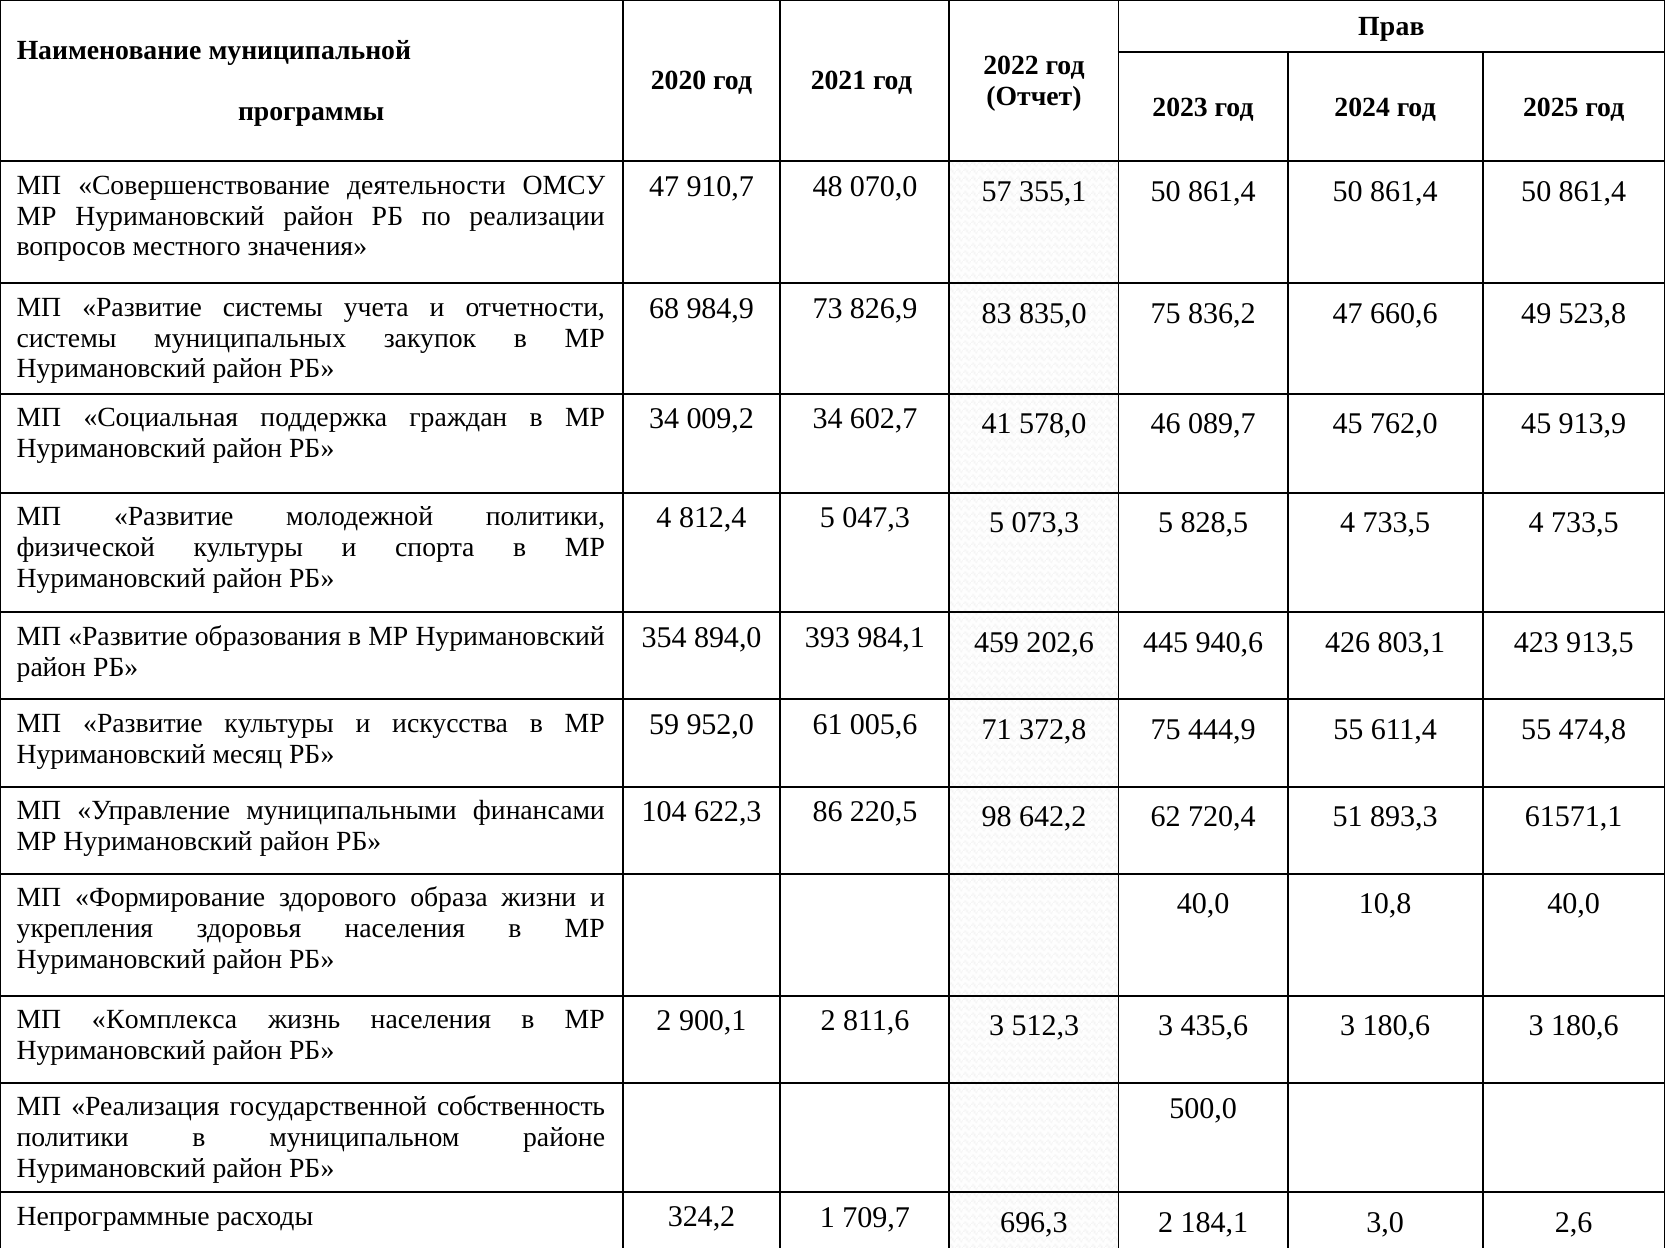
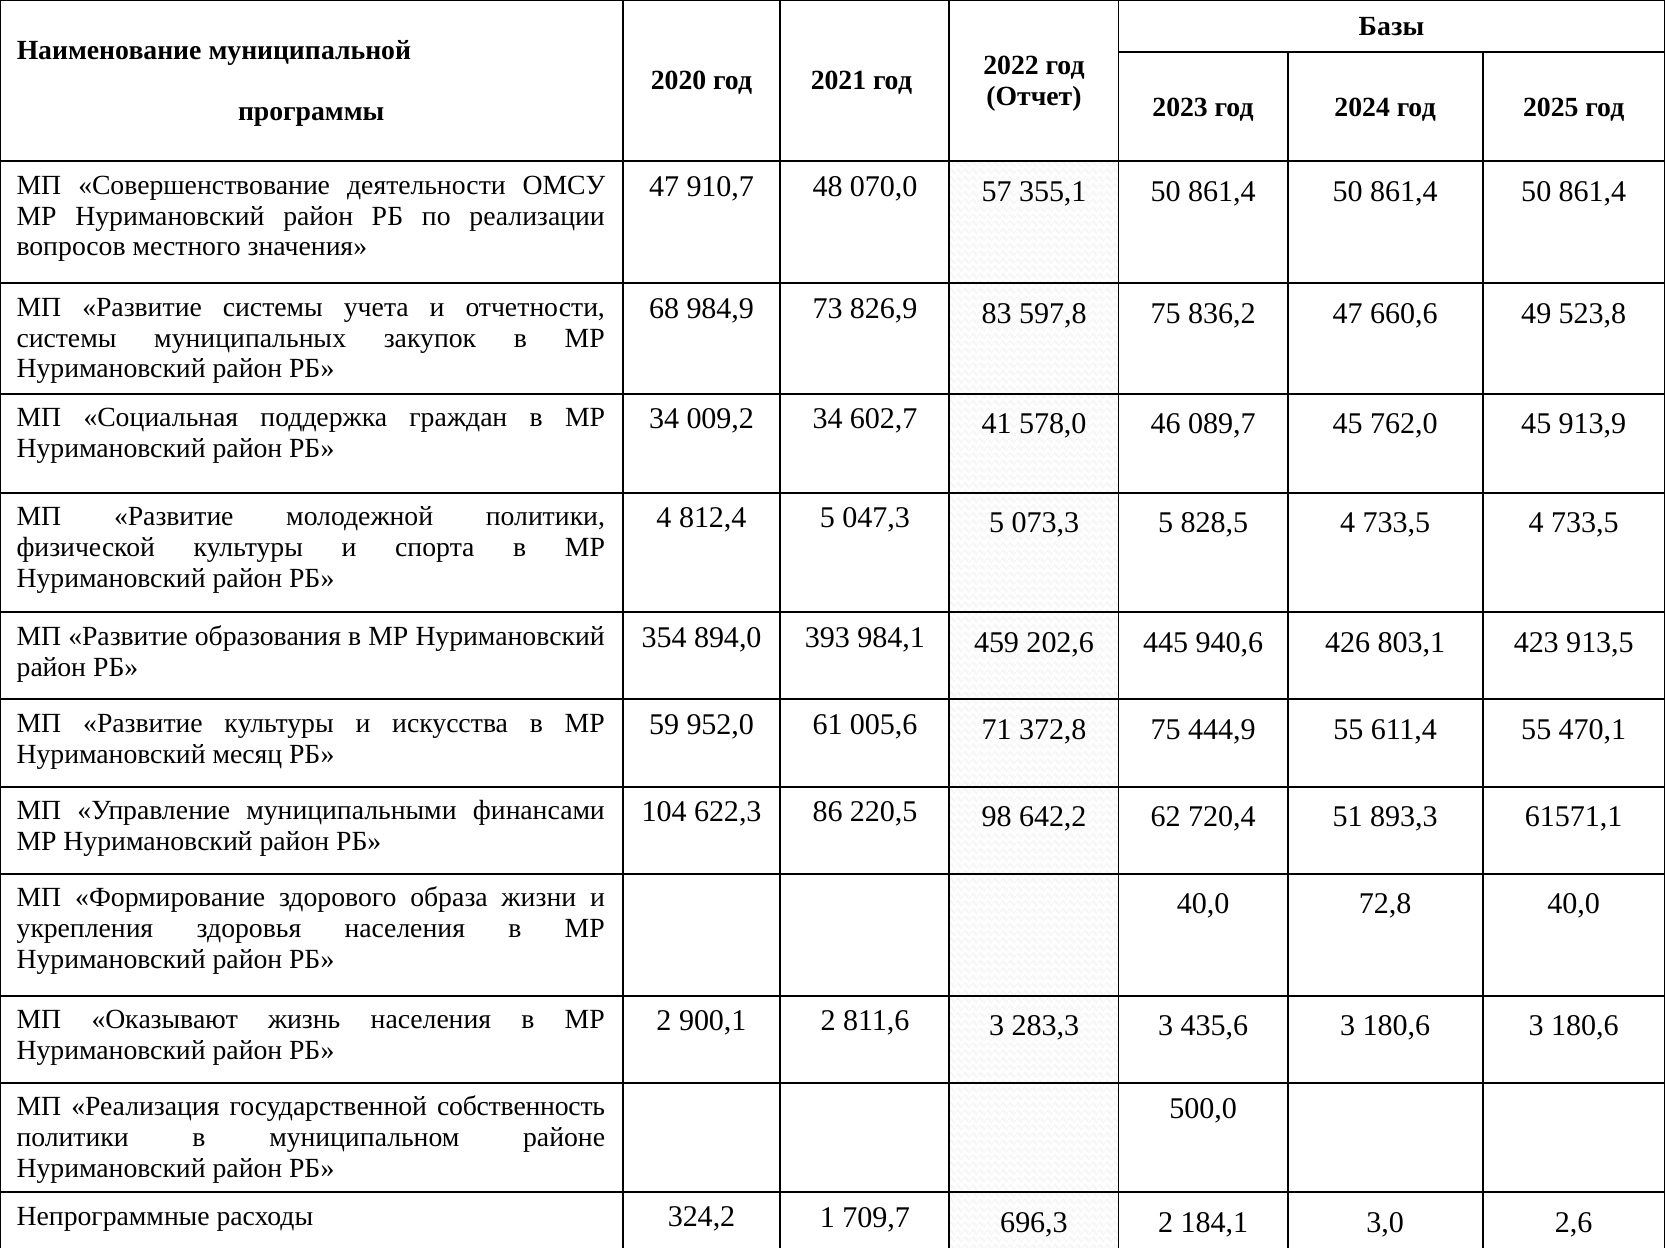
Прав: Прав -> Базы (1391, 26)
835,0: 835,0 -> 597,8 (1053, 314)
474,8: 474,8 -> 470,1 (1593, 730)
10,8: 10,8 -> 72,8 (1385, 904)
Комплекса: Комплекса -> Оказывают (165, 1020)
512,3: 512,3 -> 283,3 (1045, 1026)
